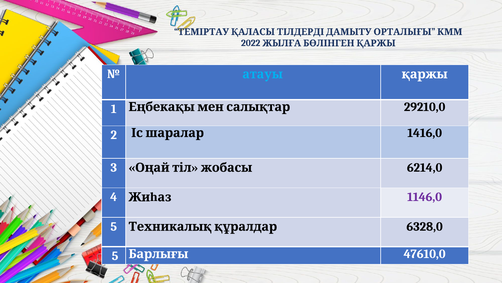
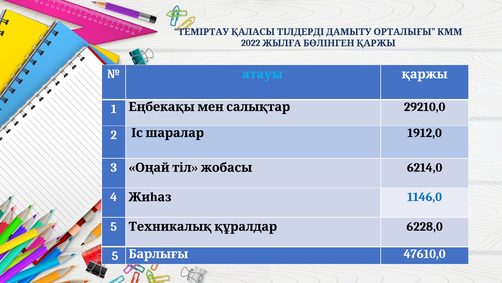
1416,0: 1416,0 -> 1912,0 (425, 133)
1146,0 colour: purple -> blue (425, 197)
6328,0: 6328,0 -> 6228,0 (425, 226)
